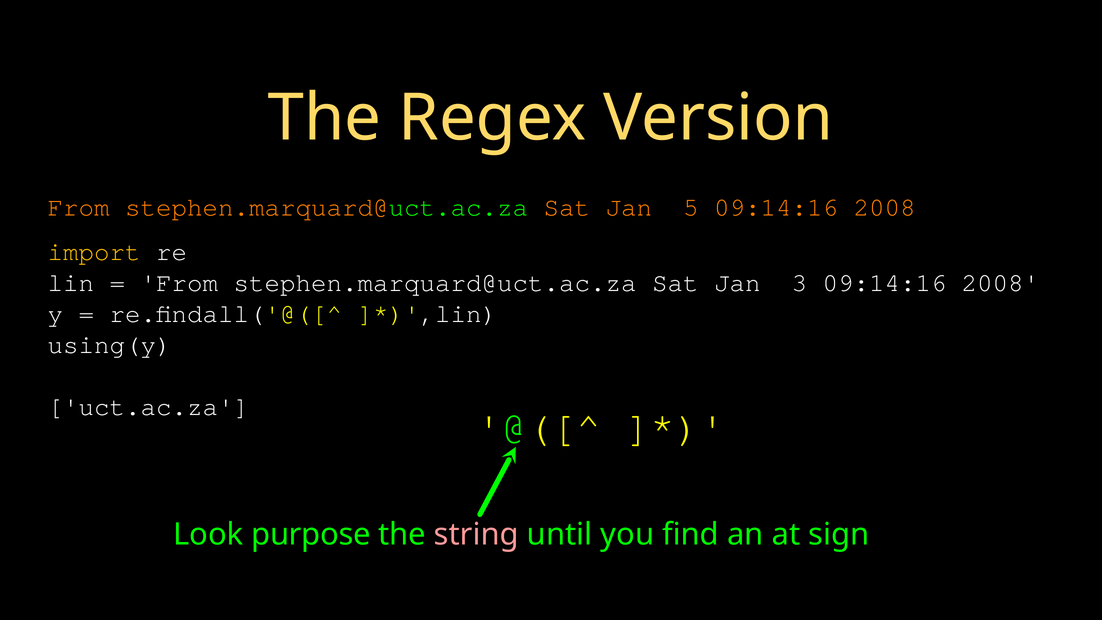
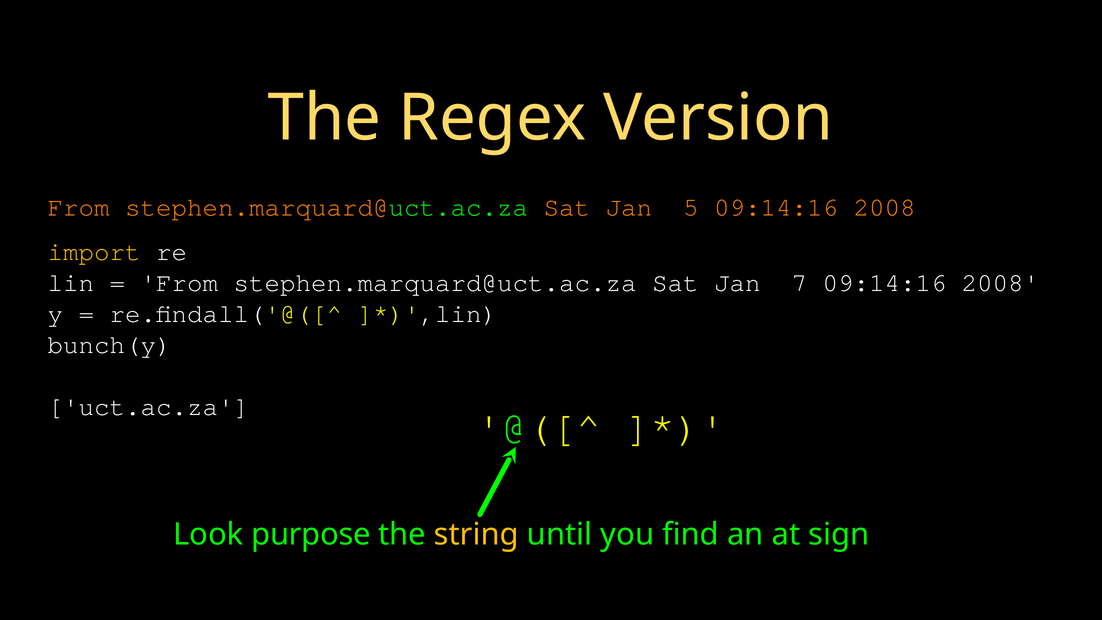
3: 3 -> 7 (799, 282)
using(y: using(y -> bunch(y (110, 344)
string colour: pink -> yellow (476, 535)
